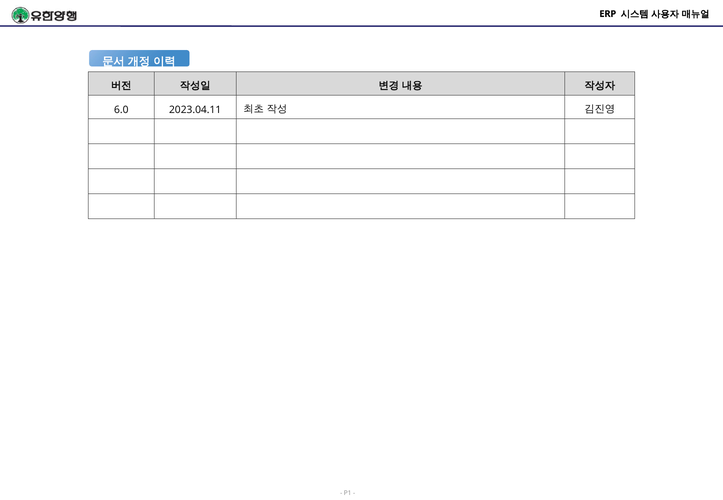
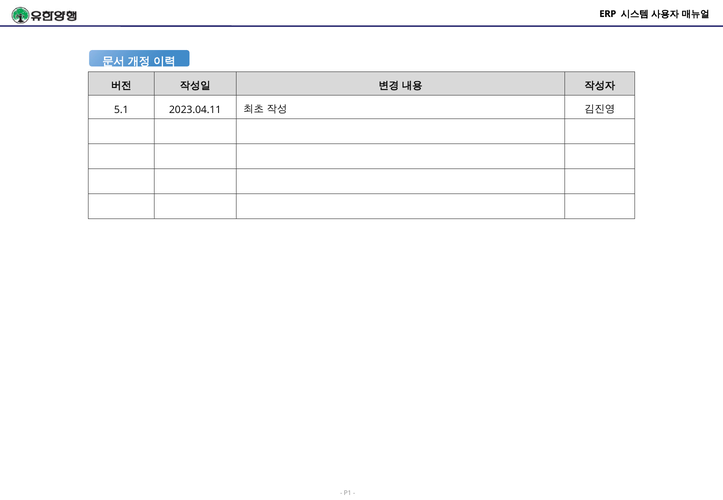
6.0: 6.0 -> 5.1 (121, 110)
